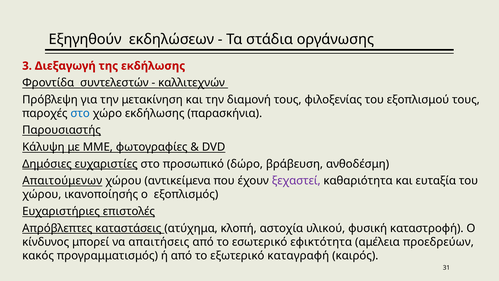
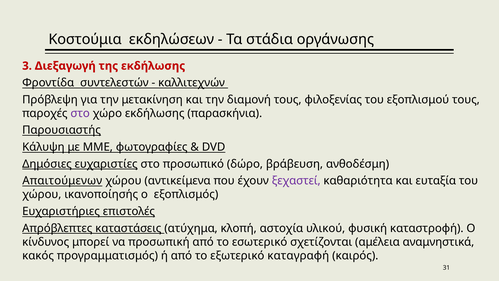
Εξηγηθούν: Εξηγηθούν -> Κοστούμια (85, 39)
στο colour: blue -> purple (80, 113)
απαιτήσεις: απαιτήσεις -> προσωπική (159, 242)
εφικτότητα: εφικτότητα -> σχετίζονται (321, 242)
προεδρεύων: προεδρεύων -> αναμνηστικά (438, 242)
